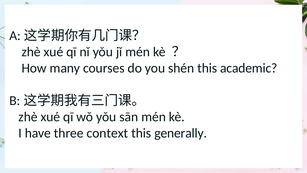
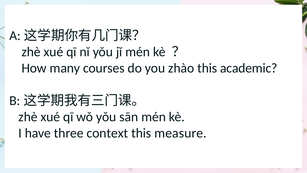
shén: shén -> zhào (181, 68)
generally: generally -> measure (181, 133)
